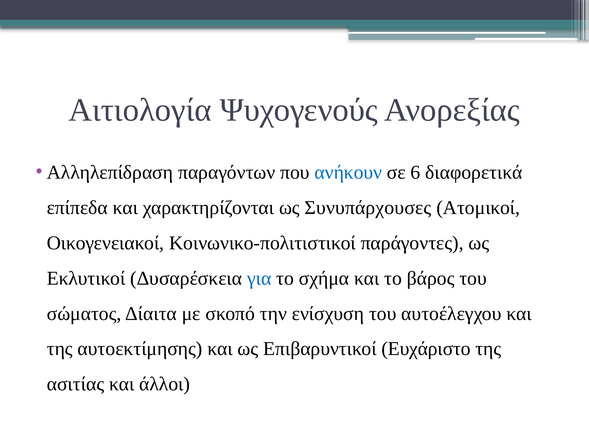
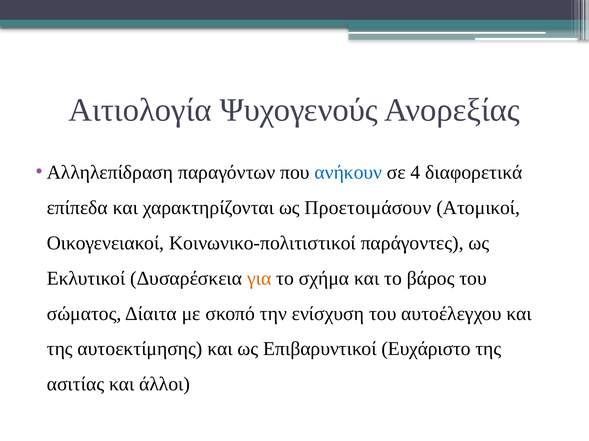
6: 6 -> 4 (415, 173)
Συνυπάρχουσες: Συνυπάρχουσες -> Προετοιμάσουν (368, 208)
για colour: blue -> orange (259, 279)
